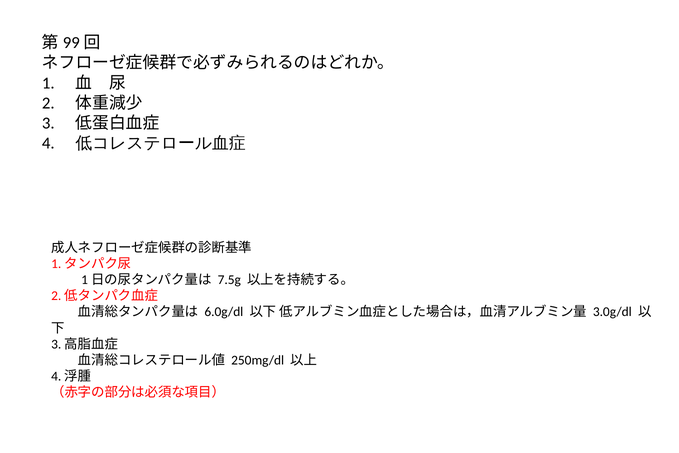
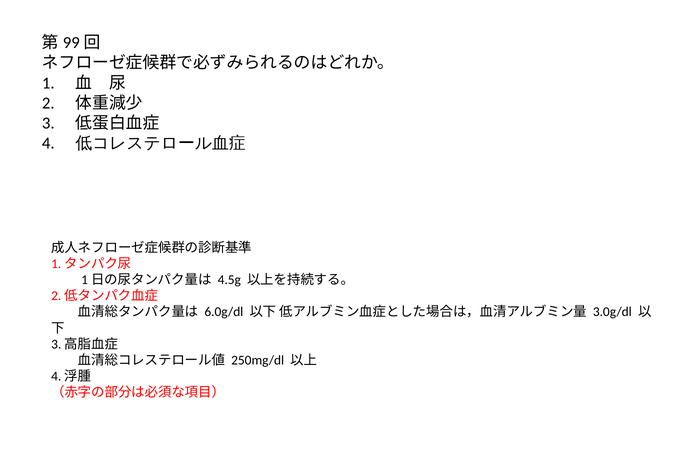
7.5g: 7.5g -> 4.5g (229, 280)
